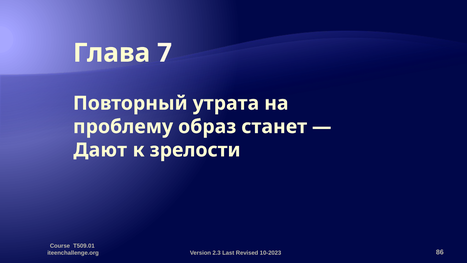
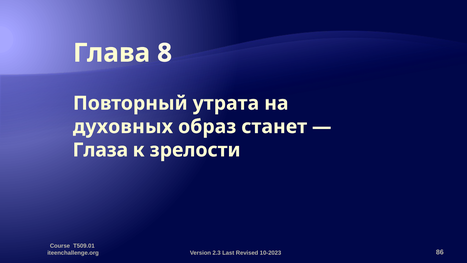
7: 7 -> 8 (165, 53)
проблему: проблему -> духовных (123, 127)
Дают: Дают -> Глаза (100, 150)
